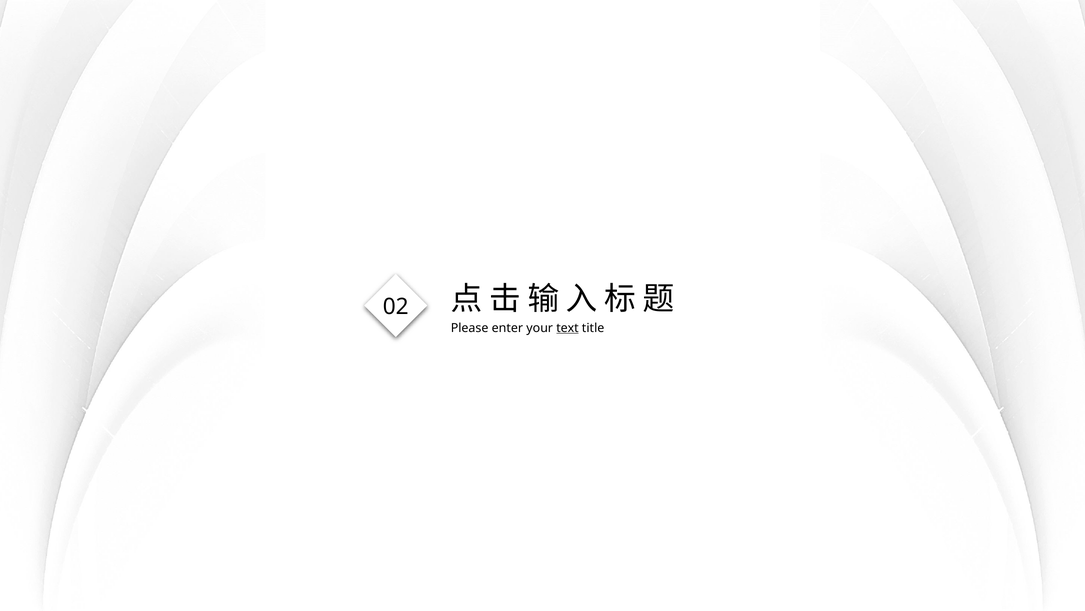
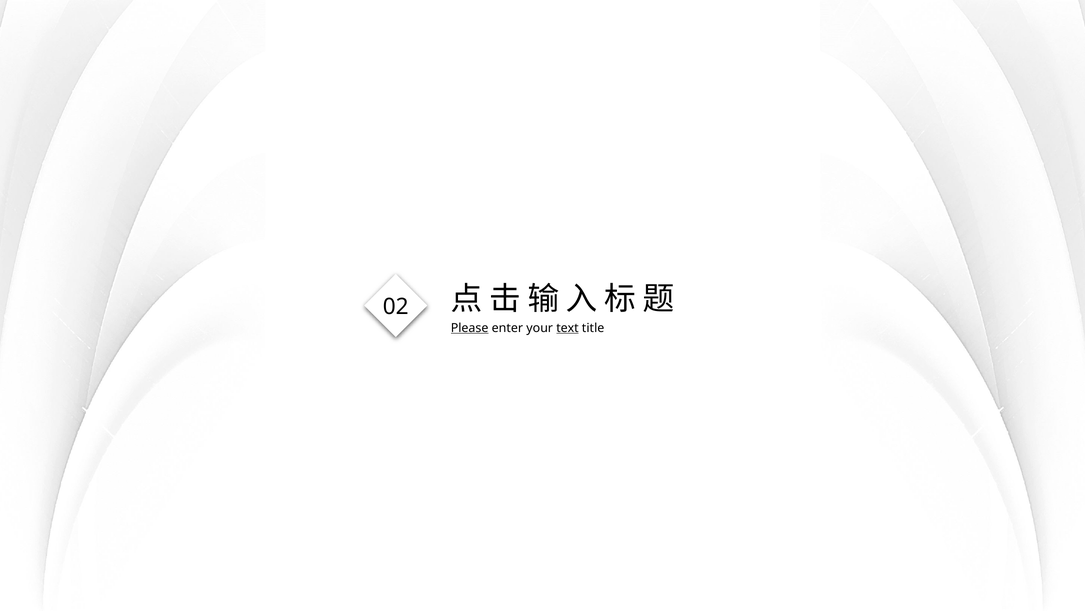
Please underline: none -> present (470, 328)
